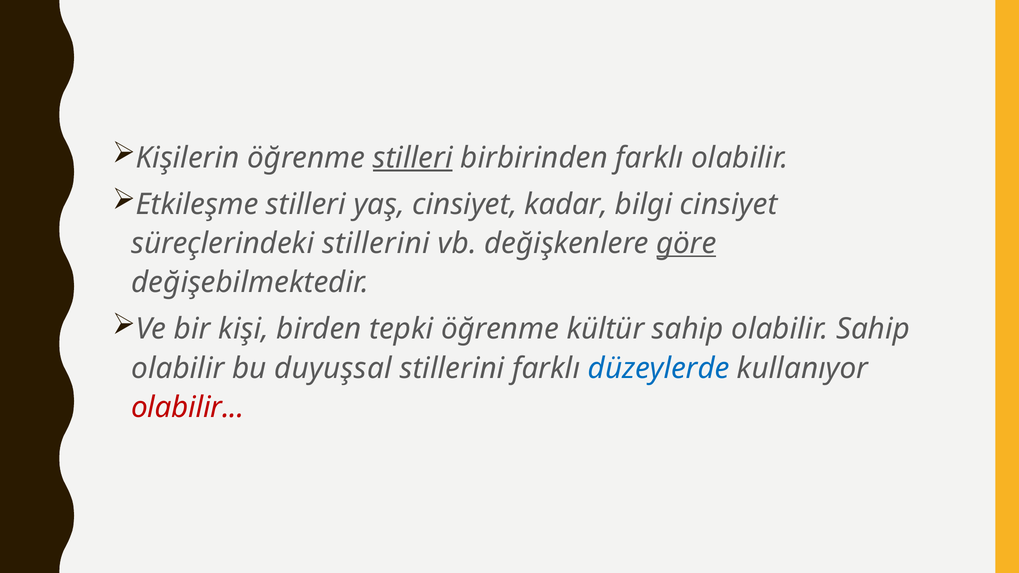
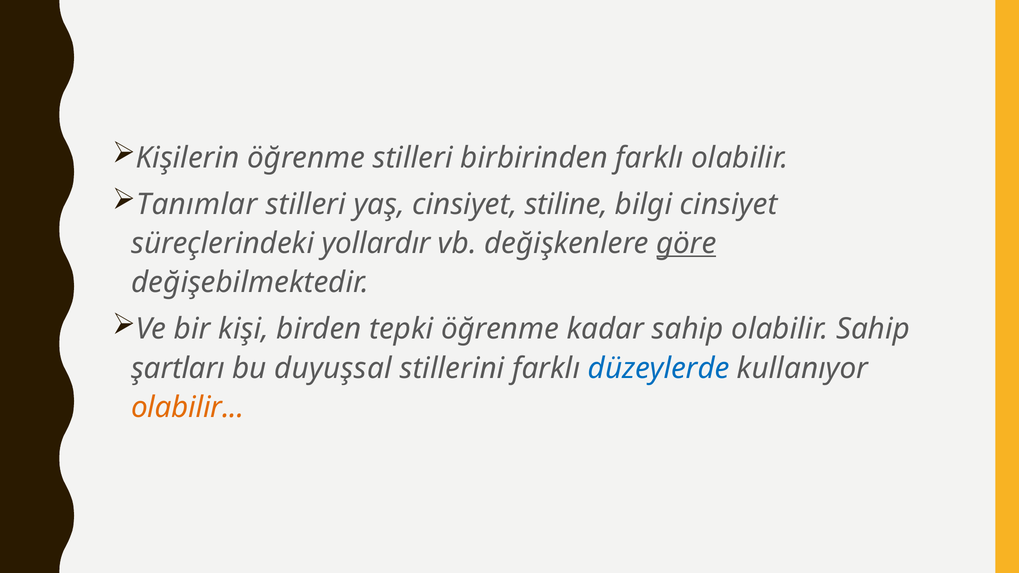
stilleri underline: present -> none (413, 158)
Etkileşme: Etkileşme -> Tanımlar (197, 204)
kadar: kadar -> stiline (566, 204)
süreçlerindeki stillerini: stillerini -> yollardır (376, 244)
kültür: kültür -> kadar (605, 329)
olabilir: olabilir -> şartları (178, 368)
olabilir colour: red -> orange (188, 408)
